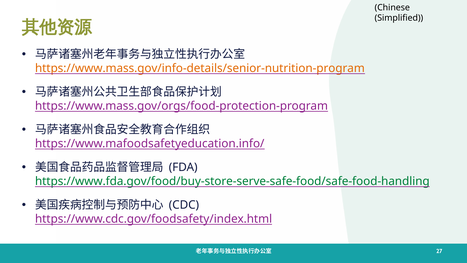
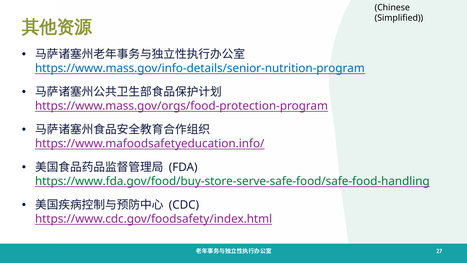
https://www.mass.gov/info-details/senior-nutrition-program colour: orange -> blue (200, 68)
